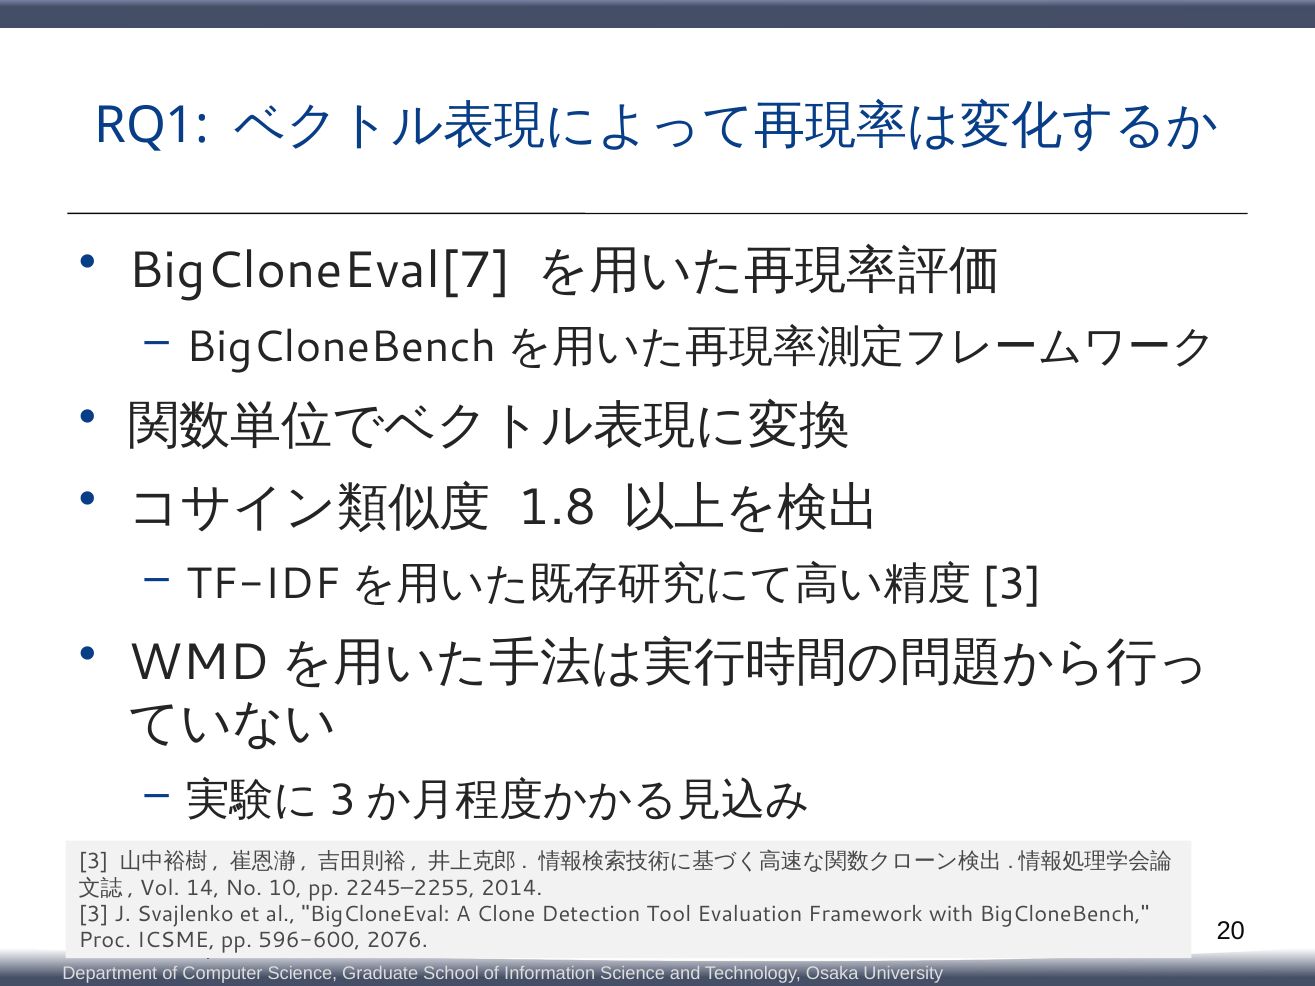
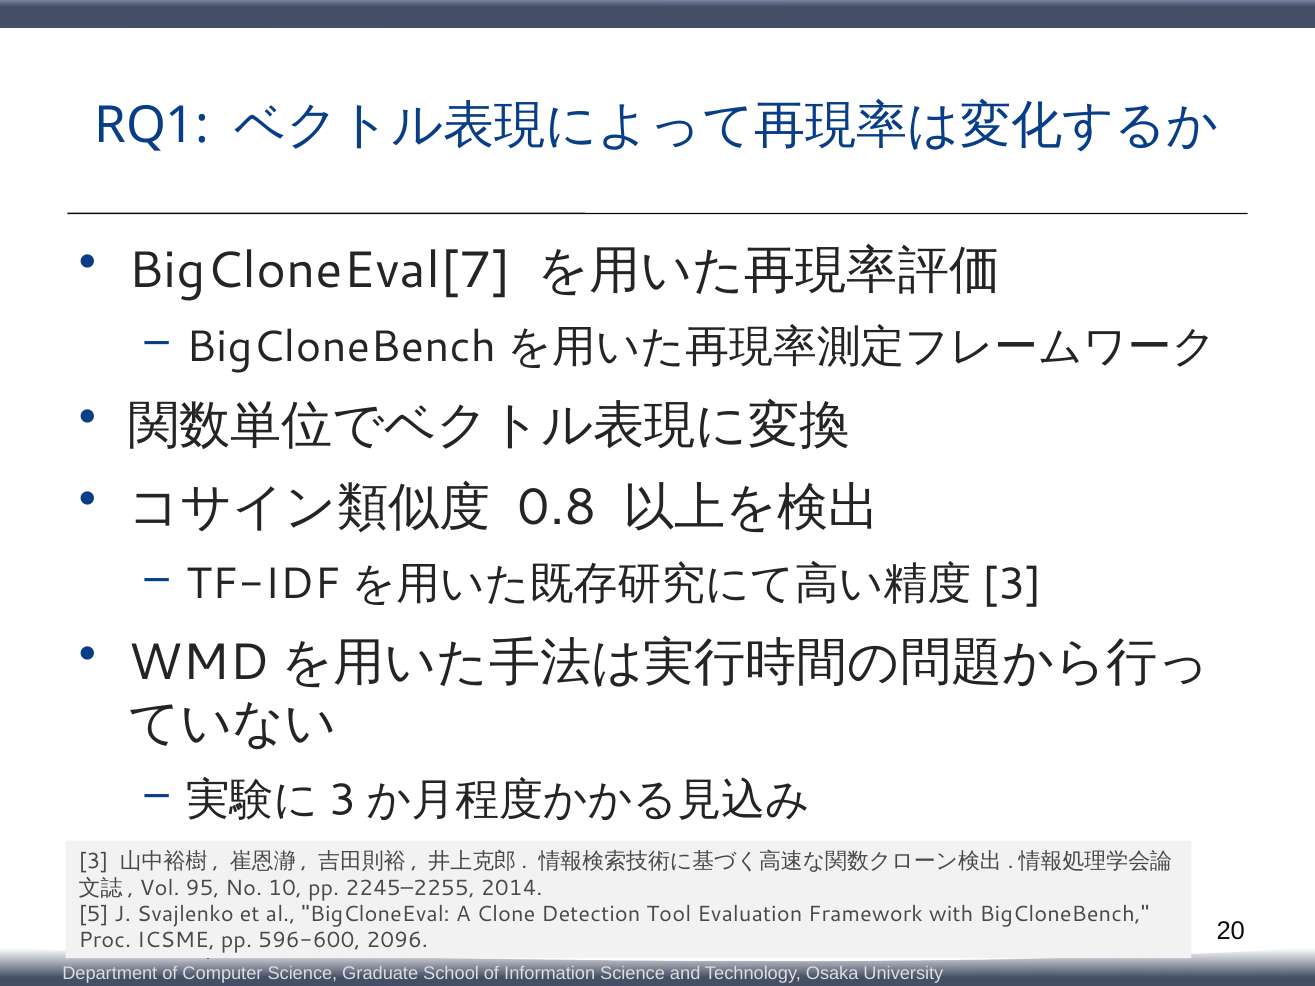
1.8: 1.8 -> 0.8 (557, 508)
14: 14 -> 95 (203, 888)
3: 3 -> 5 (94, 915)
2076: 2076 -> 2096 (397, 941)
